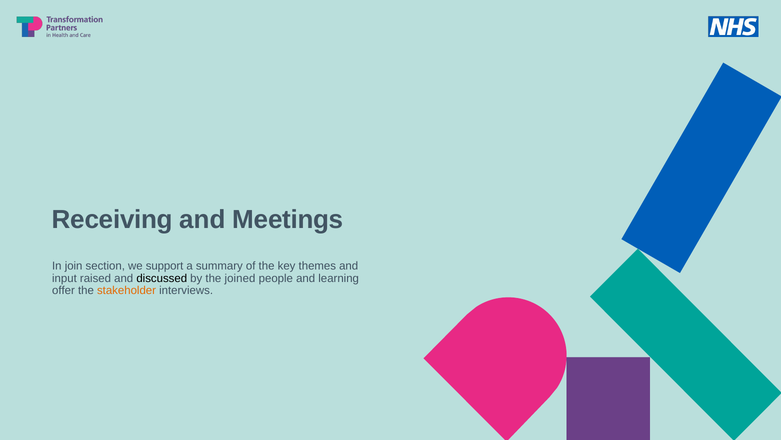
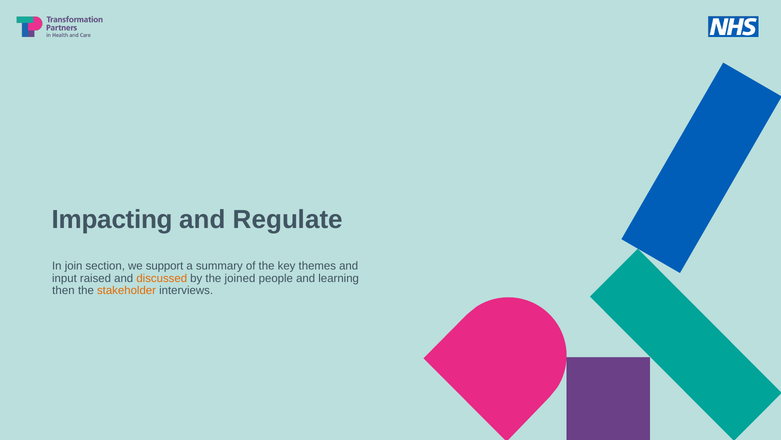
Receiving: Receiving -> Impacting (112, 219)
Meetings: Meetings -> Regulate (288, 219)
discussed colour: black -> orange (162, 278)
offer: offer -> then (63, 290)
